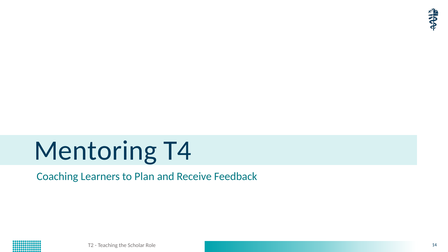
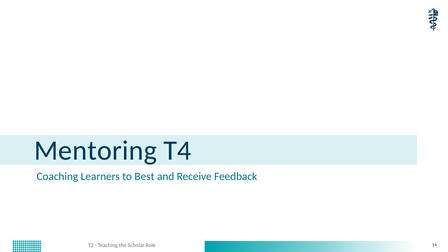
Plan: Plan -> Best (144, 176)
